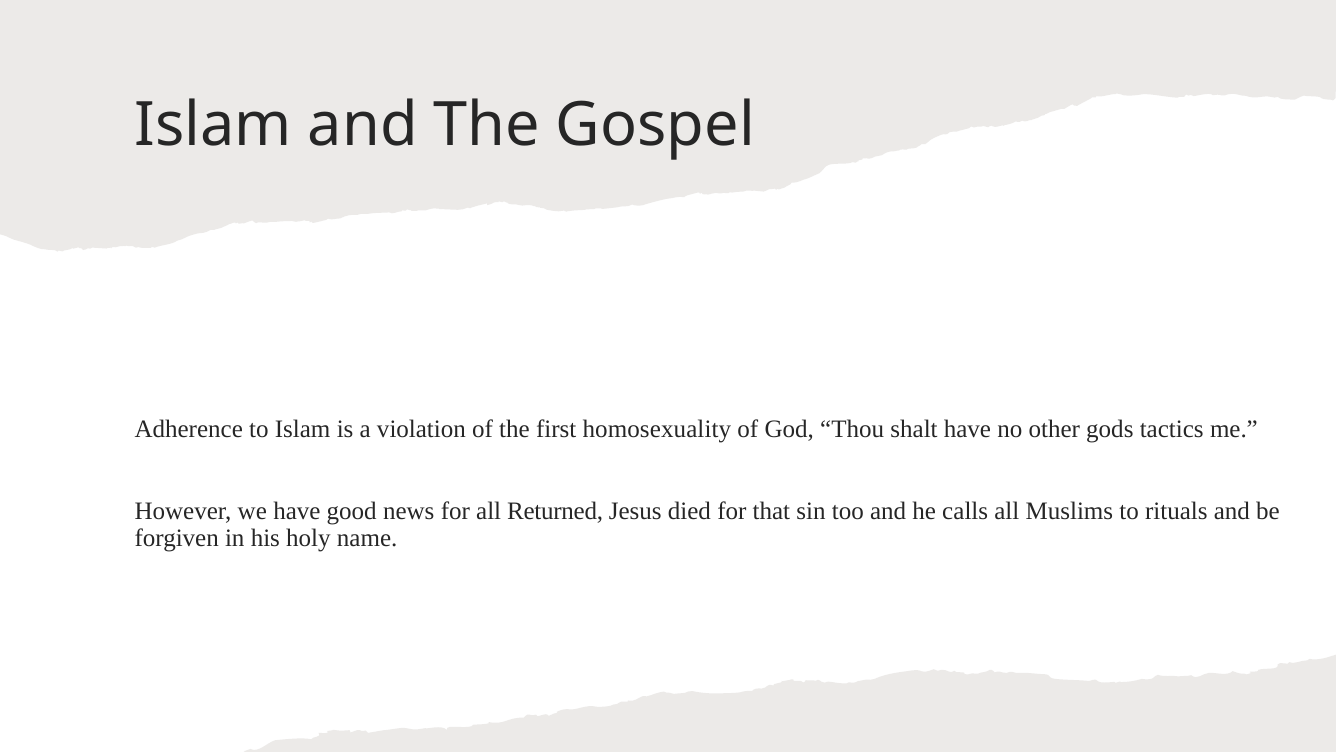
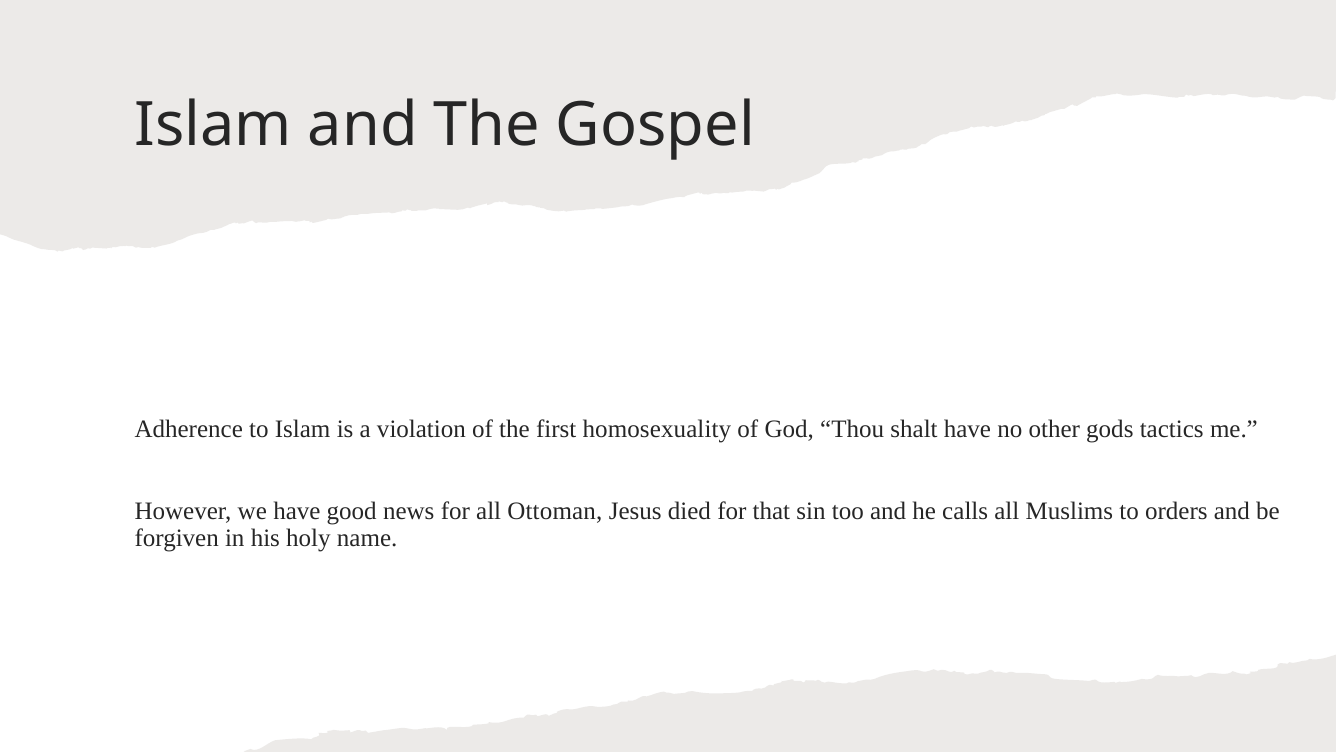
Returned: Returned -> Ottoman (555, 511)
rituals: rituals -> orders (1176, 511)
